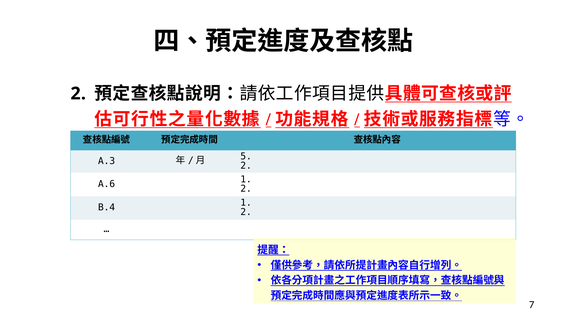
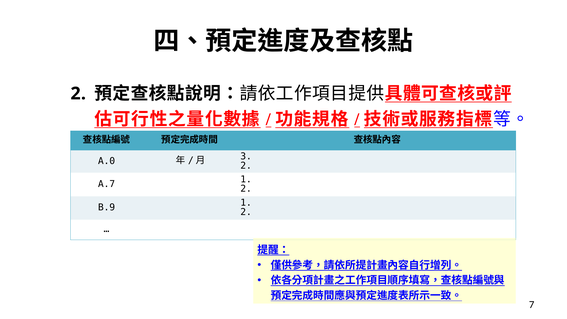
A.3: A.3 -> A.0 (107, 161)
5: 5 -> 3 (246, 156)
A.6: A.6 -> A.7 (107, 184)
B.4: B.4 -> B.9 (107, 207)
